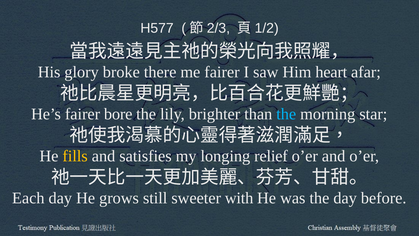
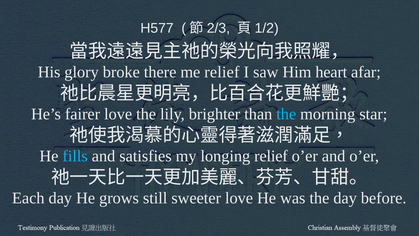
me fairer: fairer -> relief (222, 72)
fairer bore: bore -> love (118, 114)
fills colour: yellow -> light blue (75, 156)
sweeter with: with -> love (239, 198)
